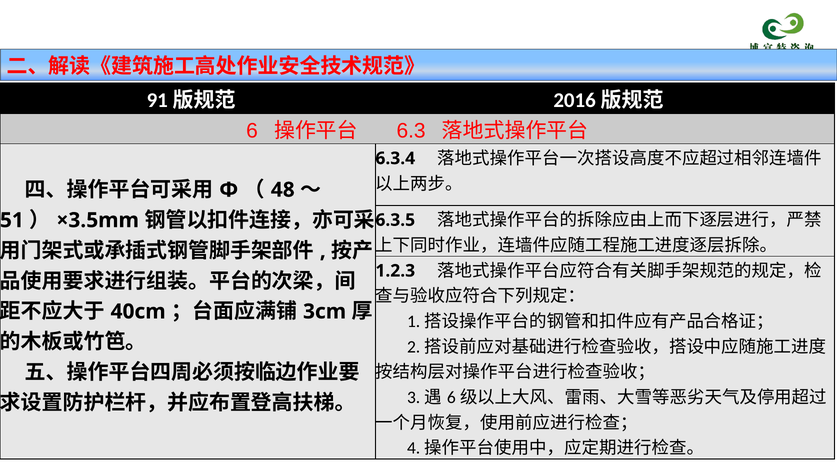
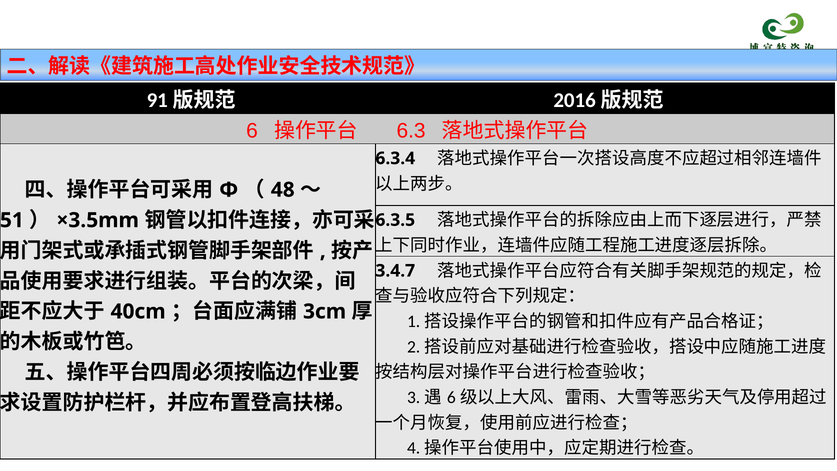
1.2.3: 1.2.3 -> 3.4.7 (395, 271)
